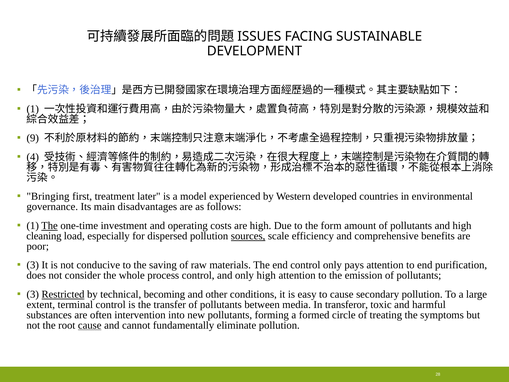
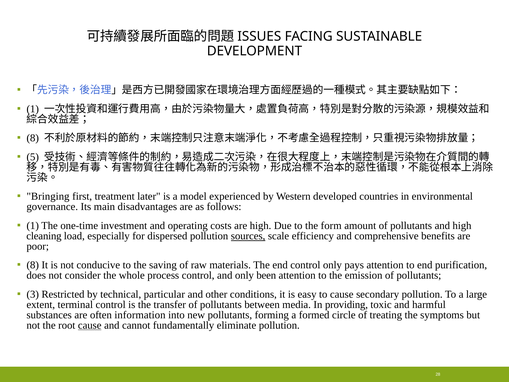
9: 9 -> 8 (33, 138)
4: 4 -> 5 (33, 157)
The underline: present -> none (50, 226)
3: 3 -> 8 (33, 265)
only high: high -> been (266, 275)
Restricted underline: present -> none (63, 294)
becoming: becoming -> particular (164, 294)
transferor: transferor -> providing (346, 304)
intervention: intervention -> information (140, 315)
